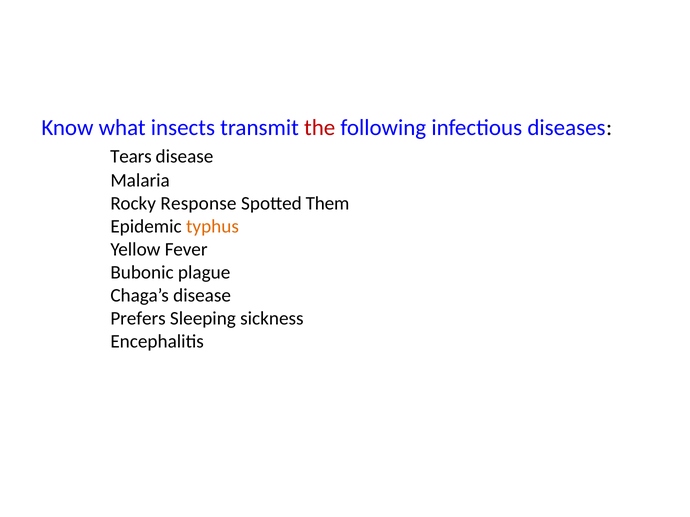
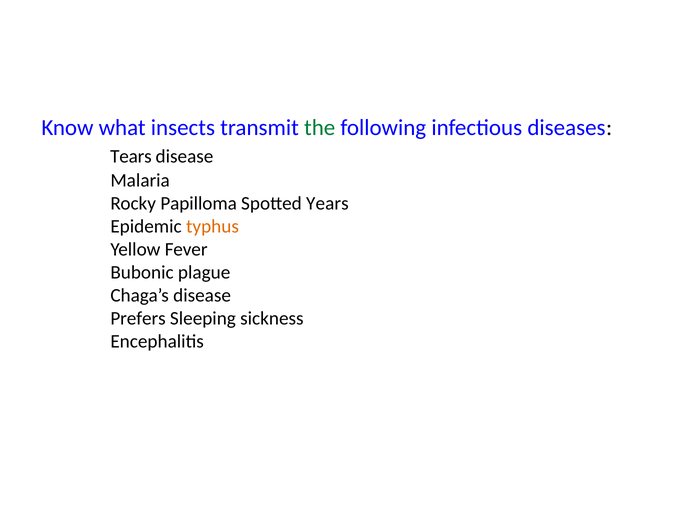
the colour: red -> green (320, 128)
Response: Response -> Papilloma (199, 204)
Them: Them -> Years (327, 204)
